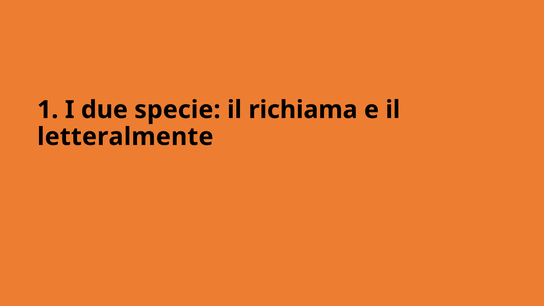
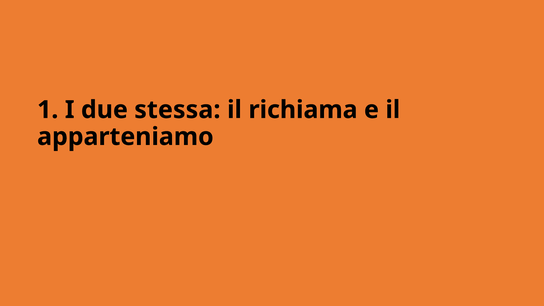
specie: specie -> stessa (177, 110)
letteralmente: letteralmente -> apparteniamo (125, 137)
